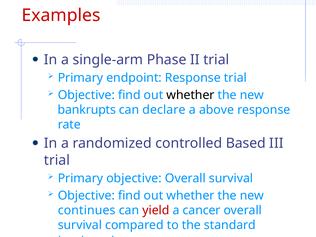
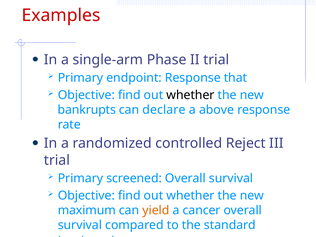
Response trial: trial -> that (235, 78)
Based: Based -> Reject (246, 143)
Primary objective: objective -> screened (134, 178)
continues: continues -> maximum (87, 210)
yield colour: red -> orange (156, 210)
